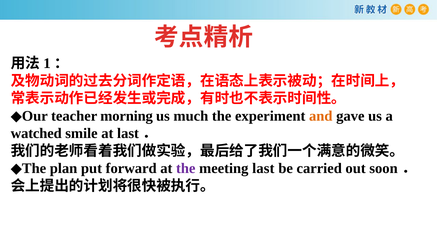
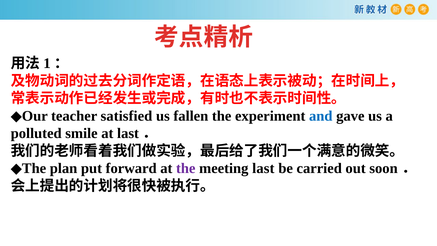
morning: morning -> satisfied (126, 116)
much: much -> fallen (191, 116)
and colour: orange -> blue (321, 116)
watched: watched -> polluted (36, 133)
